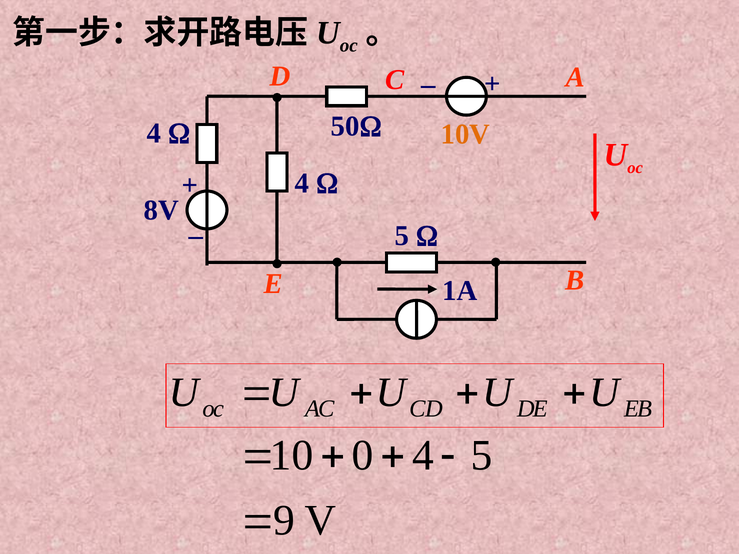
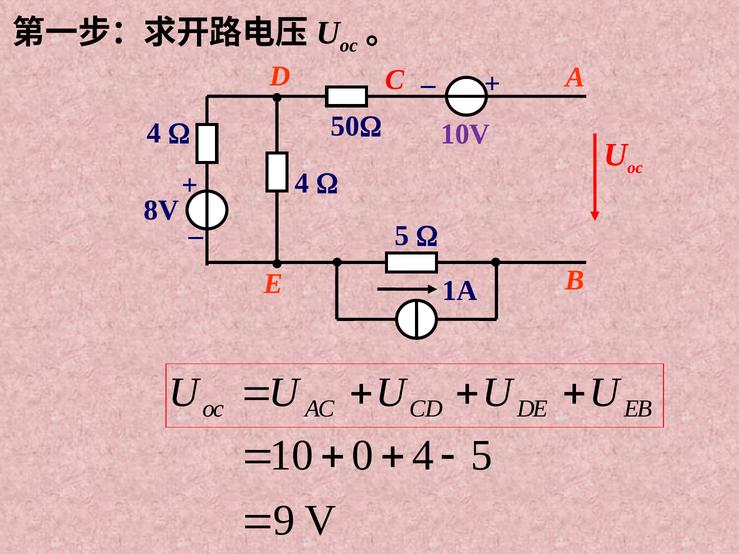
10V colour: orange -> purple (465, 135)
